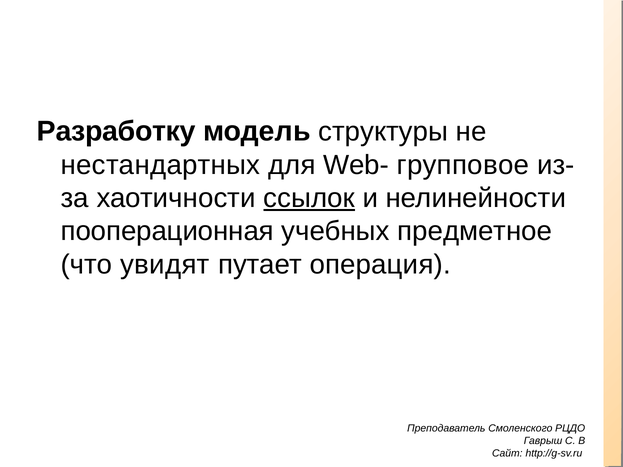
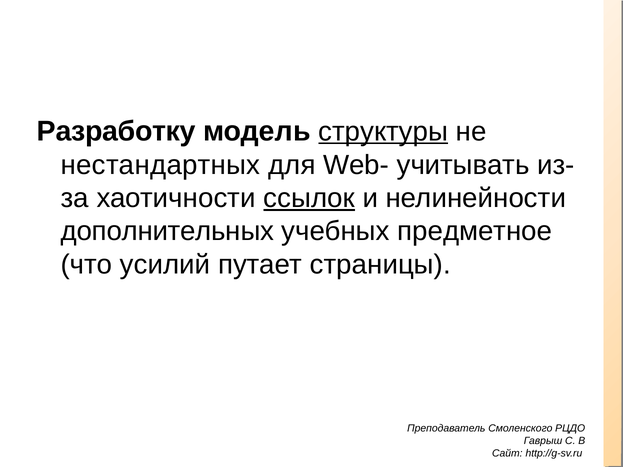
структуры underline: none -> present (383, 132)
групповое: групповое -> учитывать (463, 165)
пооперационная: пооперационная -> дополнительных (167, 231)
увидят: увидят -> усилий (165, 265)
операция: операция -> страницы (380, 265)
